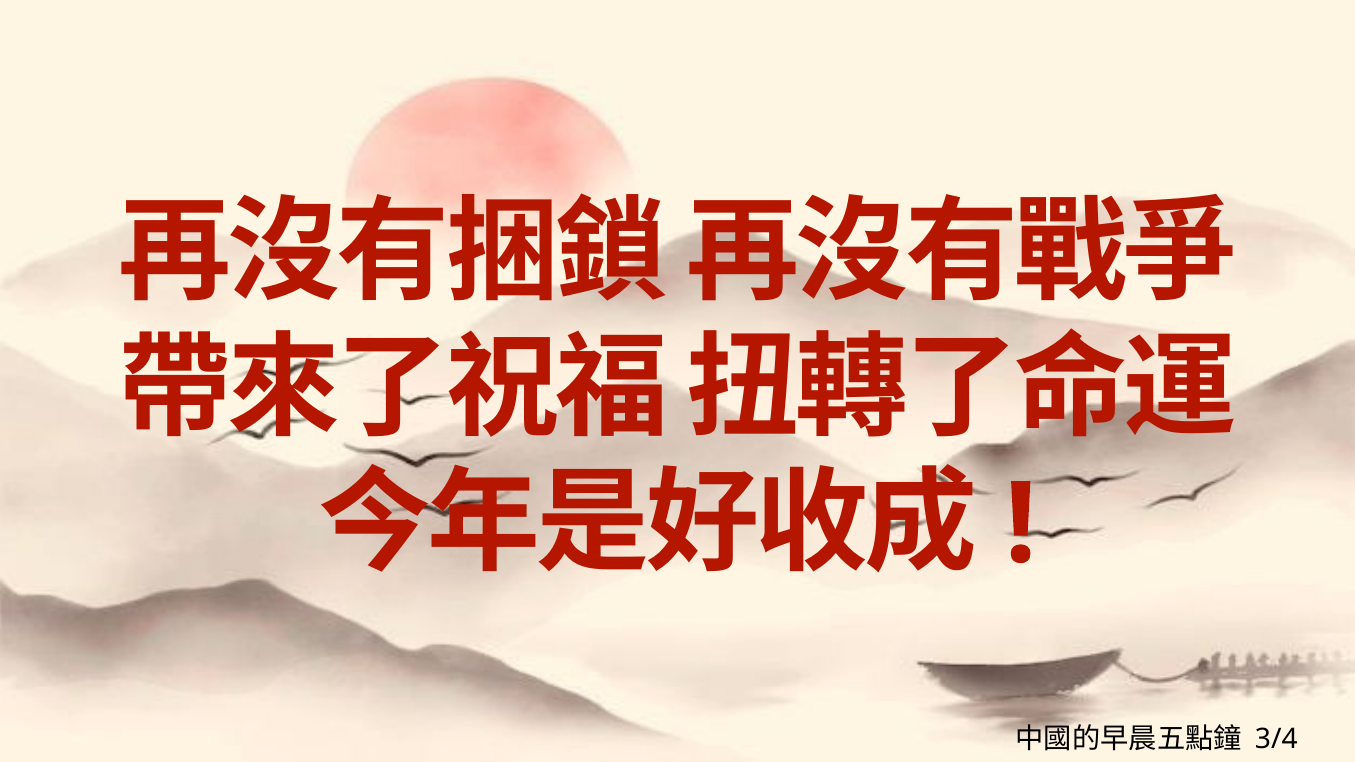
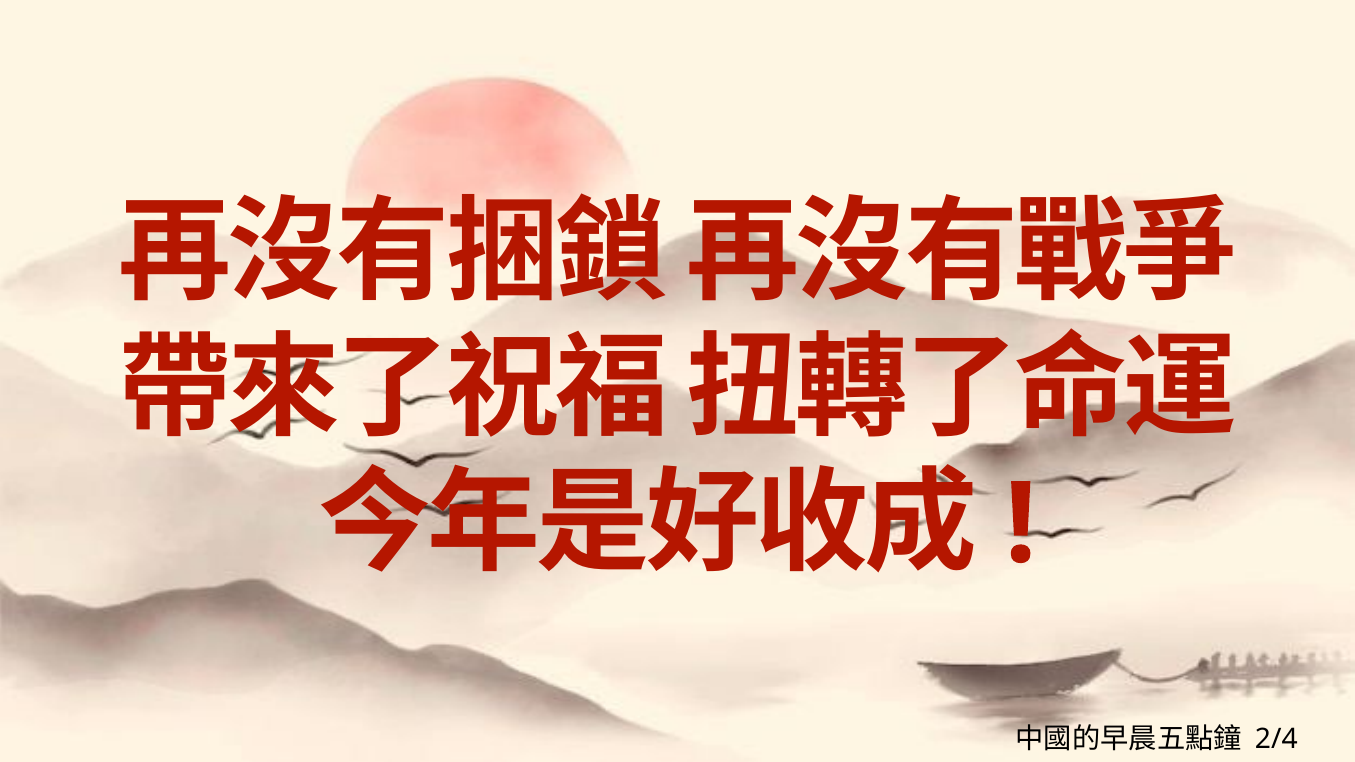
3/4: 3/4 -> 2/4 (1276, 740)
